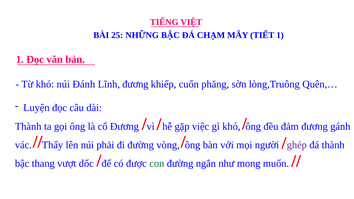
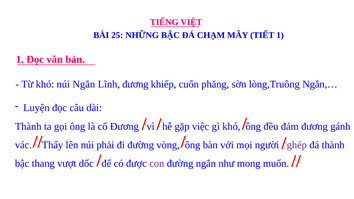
núi Đánh: Đánh -> Ngắn (84, 84)
Quên,…: Quên,… -> Ngắn,… (320, 84)
con colour: green -> purple (157, 164)
